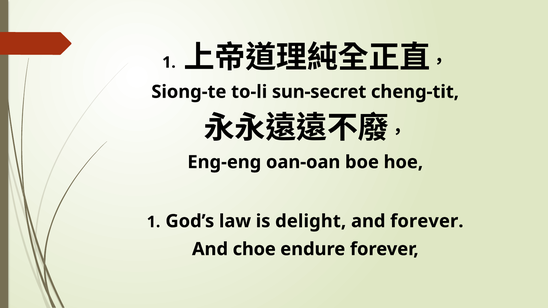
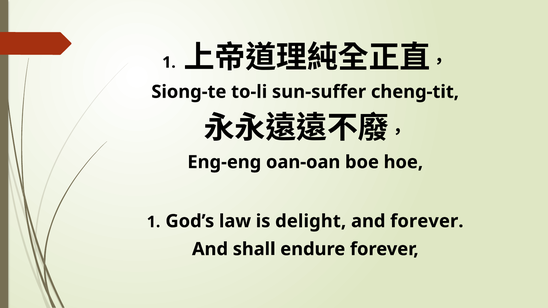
sun-secret: sun-secret -> sun-suffer (319, 92)
choe: choe -> shall (254, 249)
